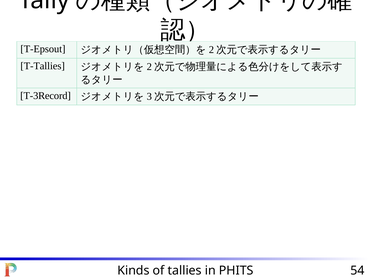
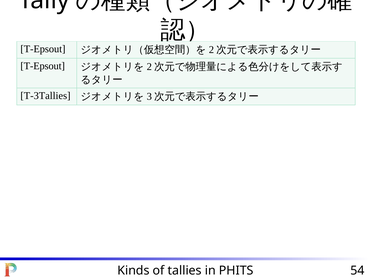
T-Tallies: T-Tallies -> T-Epsout (43, 66)
T-3Record: T-3Record -> T-3Tallies (45, 96)
